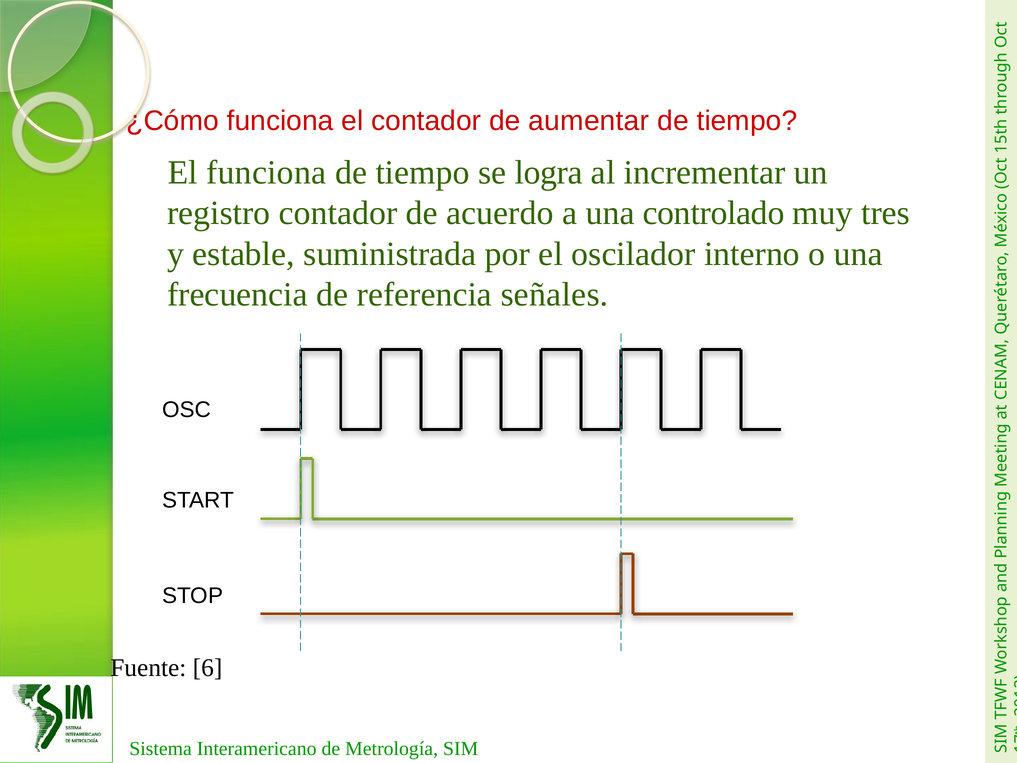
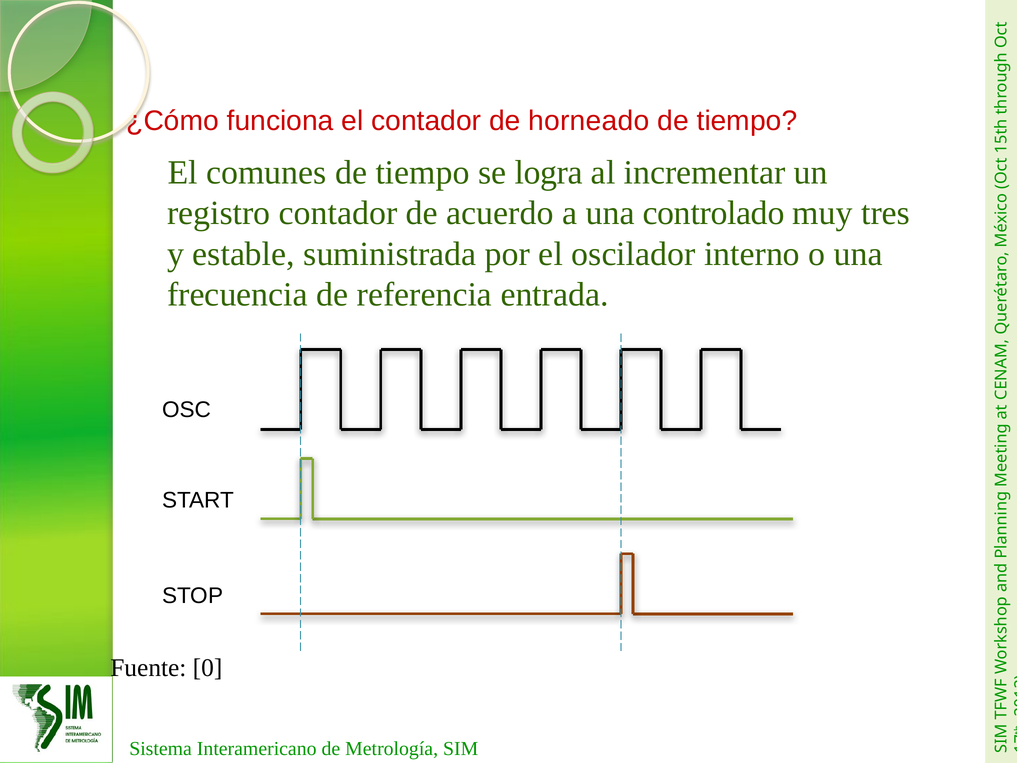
aumentar: aumentar -> horneado (589, 121)
El funciona: funciona -> comunes (266, 173)
señales: señales -> entrada (555, 295)
Fuente 6: 6 -> 0 (208, 668)
